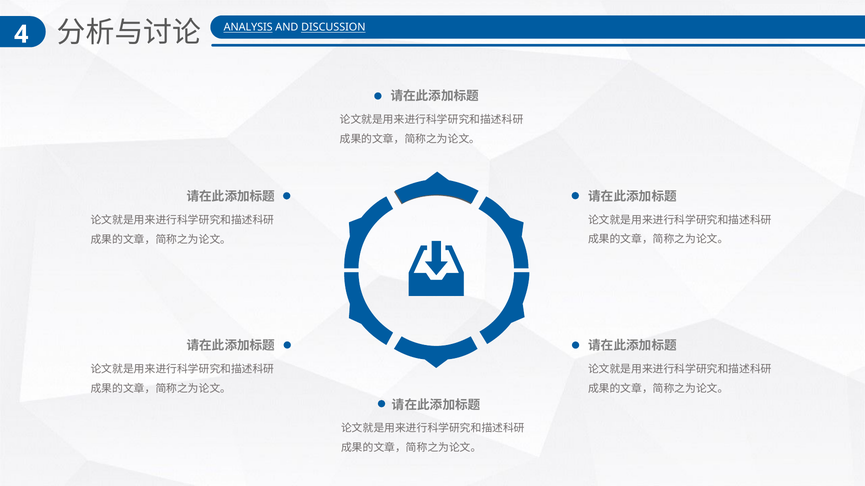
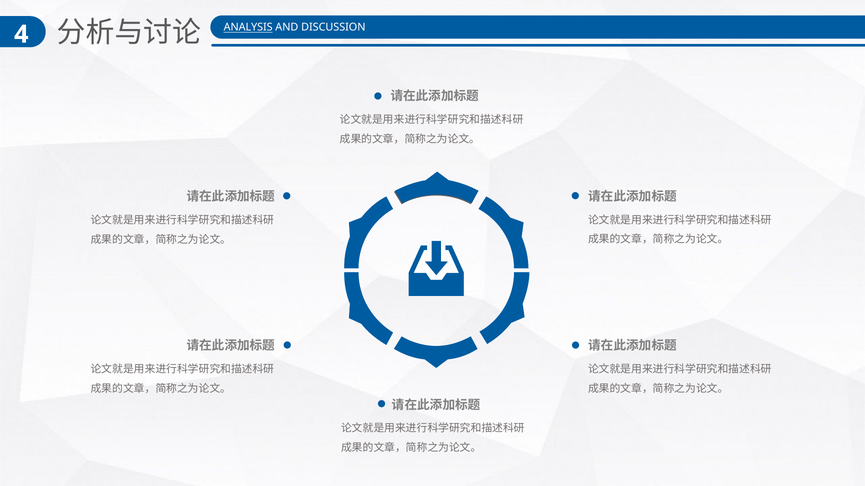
DISCUSSION underline: present -> none (333, 27)
